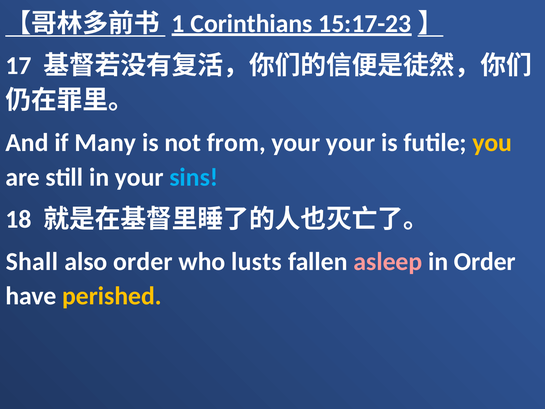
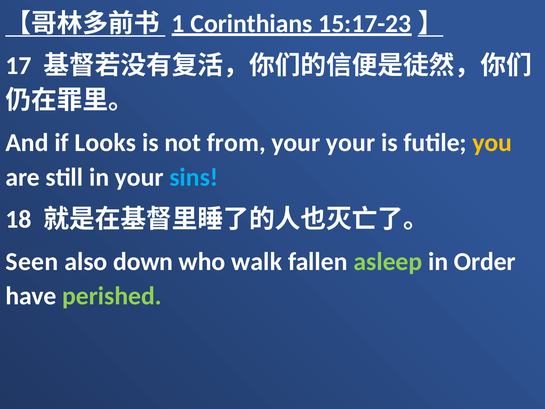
Many: Many -> Looks (105, 143)
Shall: Shall -> Seen (32, 261)
also order: order -> down (143, 261)
lusts: lusts -> walk (257, 261)
asleep colour: pink -> light green (388, 261)
perished colour: yellow -> light green (112, 296)
